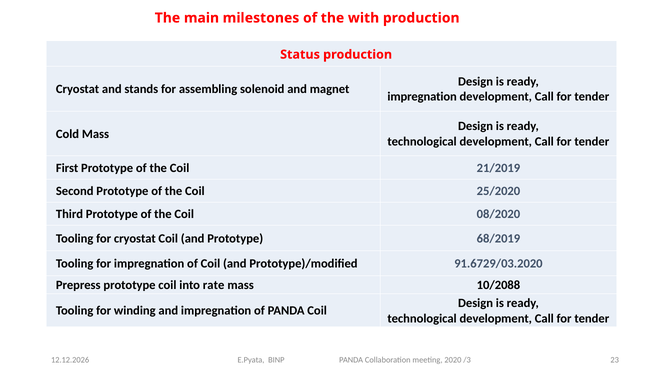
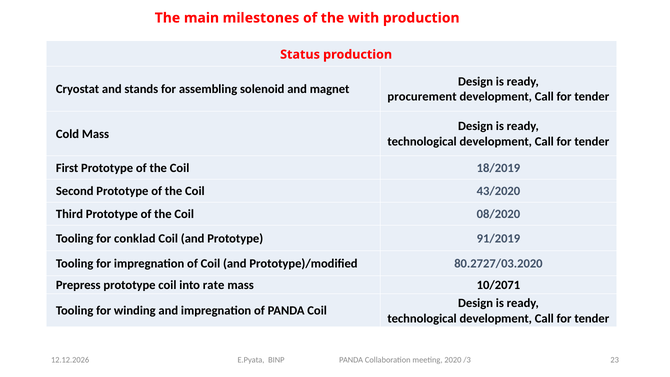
impregnation: impregnation -> procurement (422, 97)
21/2019: 21/2019 -> 18/2019 (498, 168)
25/2020: 25/2020 -> 43/2020 (498, 191)
for cryostat: cryostat -> conklad (135, 238)
68/2019: 68/2019 -> 91/2019 (498, 238)
91.6729/03.2020: 91.6729/03.2020 -> 80.2727/03.2020 (498, 264)
10/2088: 10/2088 -> 10/2071 (498, 285)
